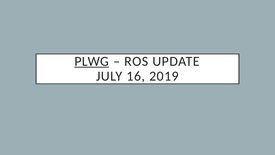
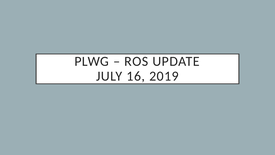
PLWG underline: present -> none (92, 61)
